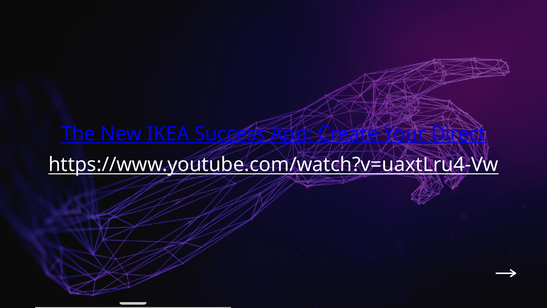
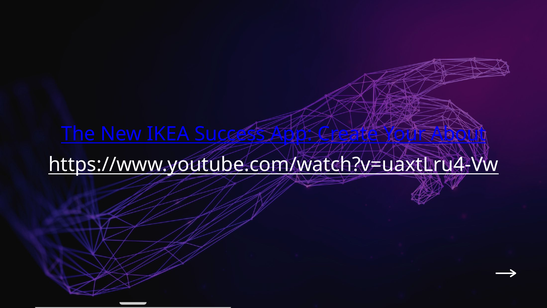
Direct: Direct -> About (458, 134)
